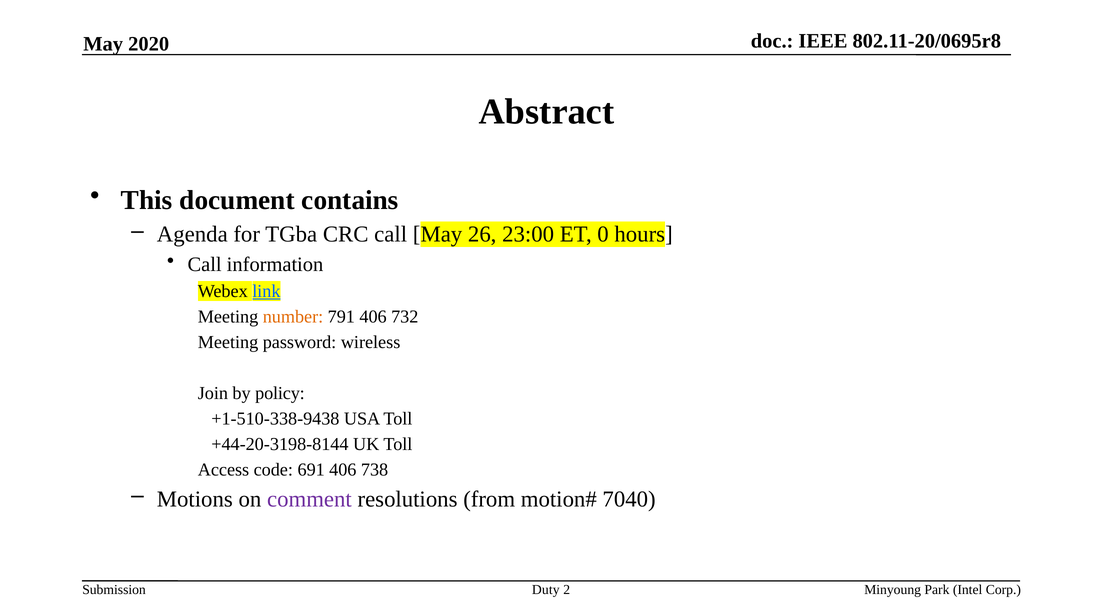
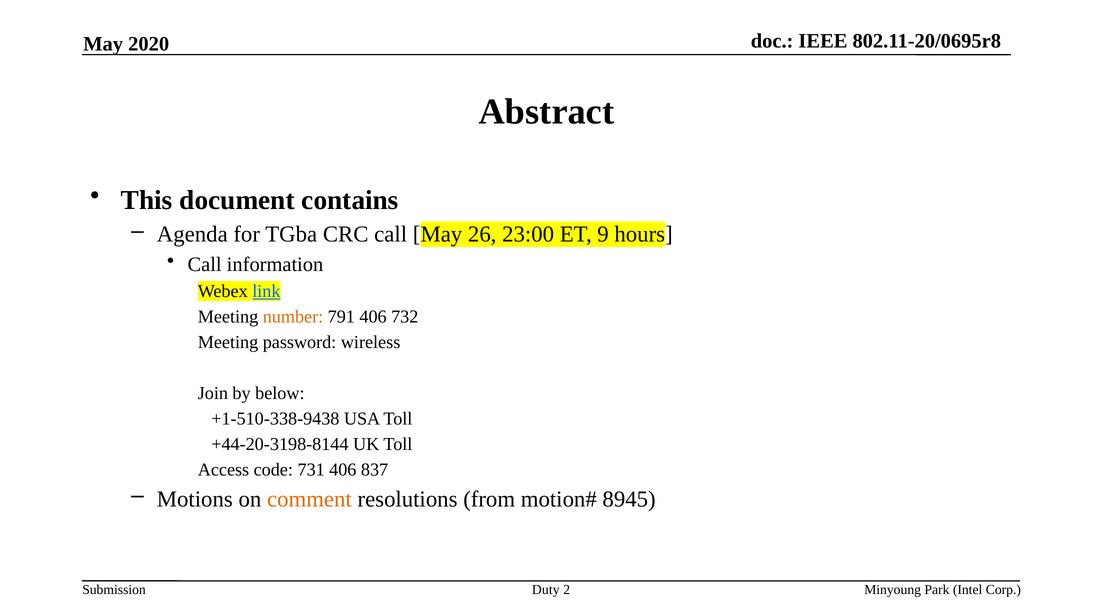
0: 0 -> 9 (603, 234)
policy: policy -> below (280, 393)
691: 691 -> 731 (311, 469)
738: 738 -> 837 (375, 469)
comment colour: purple -> orange (309, 499)
7040: 7040 -> 8945 (629, 499)
